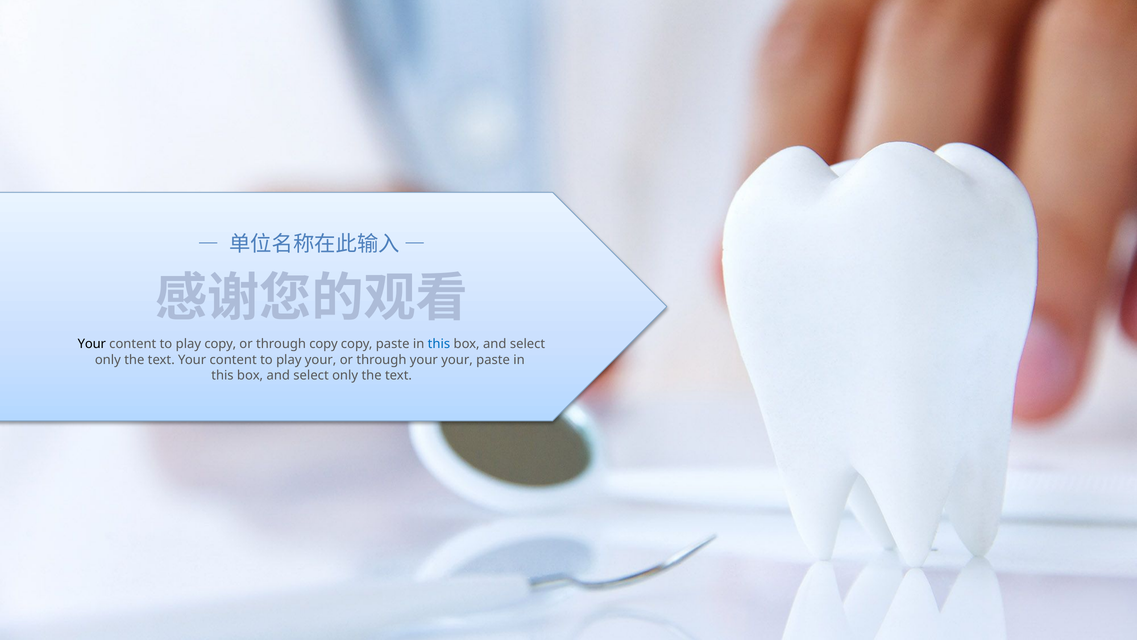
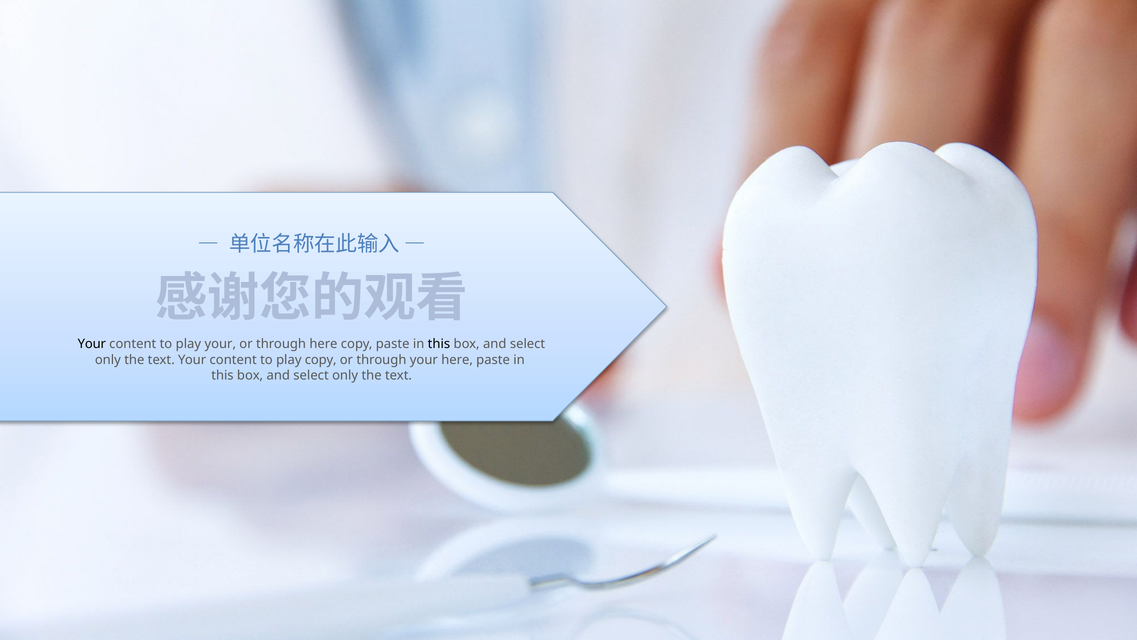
play copy: copy -> your (220, 344)
through copy: copy -> here (323, 344)
this colour: blue -> black (439, 344)
play your: your -> copy (321, 360)
your your: your -> here (457, 360)
